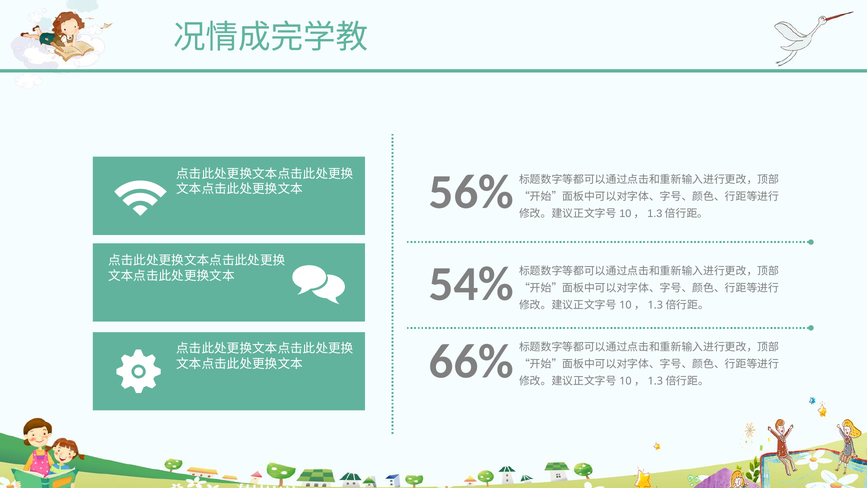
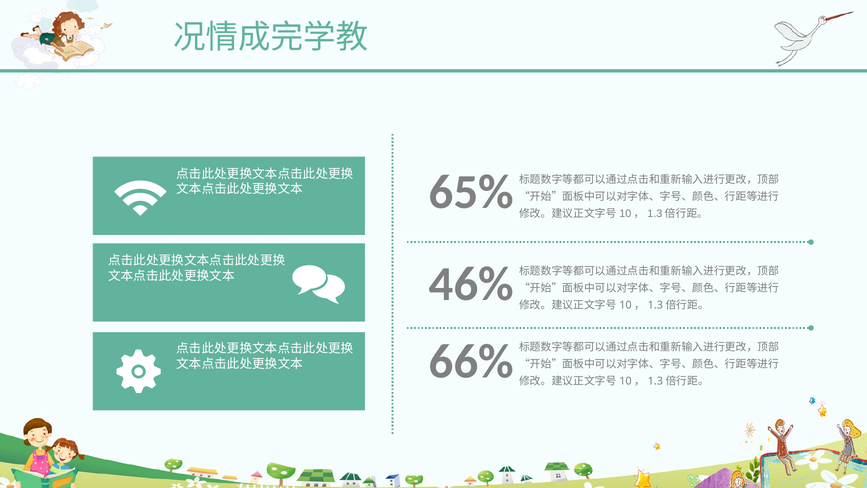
56%: 56% -> 65% (471, 192)
54%: 54% -> 46% (471, 284)
